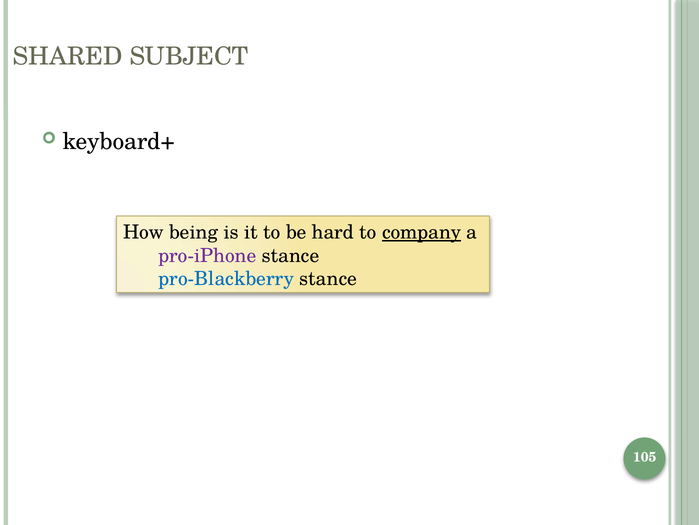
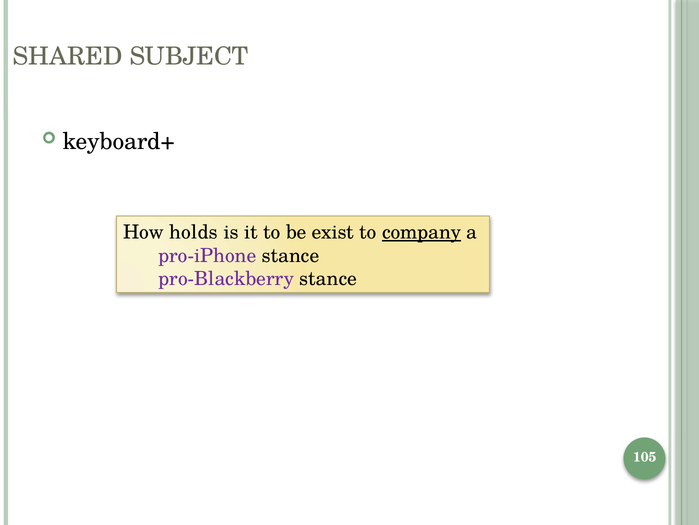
being: being -> holds (194, 232)
hard: hard -> exist (333, 232)
pro-Blackberry colour: blue -> purple (226, 279)
